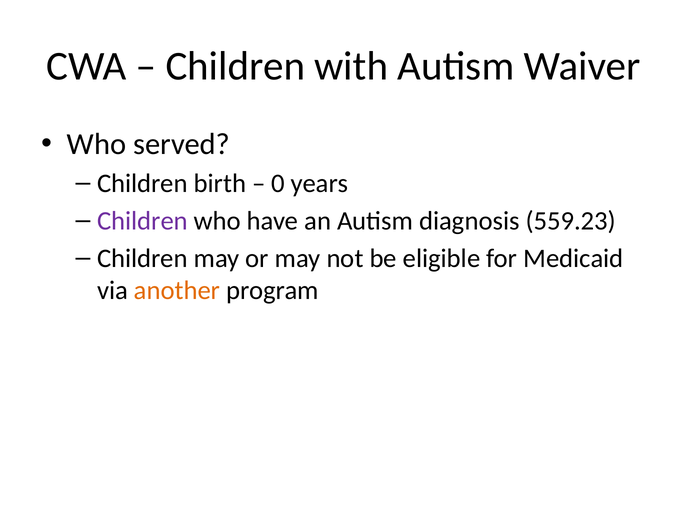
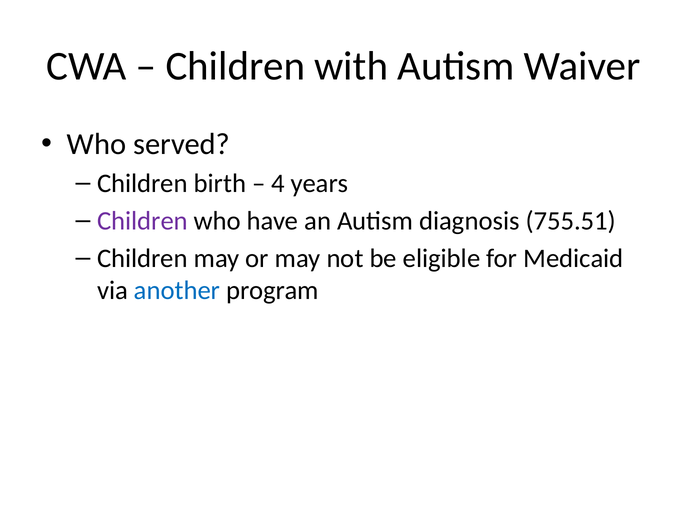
0: 0 -> 4 (278, 184)
559.23: 559.23 -> 755.51 (571, 221)
another colour: orange -> blue (177, 291)
